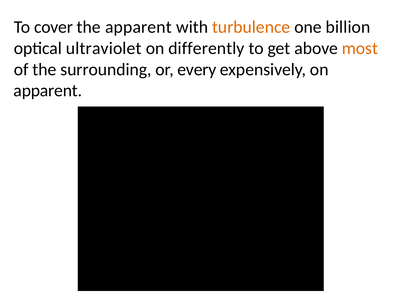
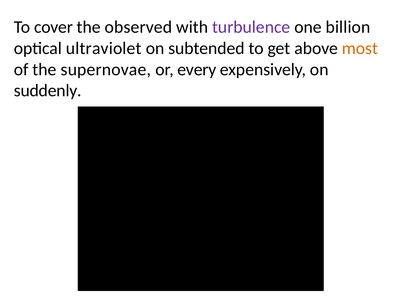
the apparent: apparent -> observed (138, 27)
turbulence colour: orange -> purple (251, 27)
differently: differently -> subtended (206, 48)
surrounding: surrounding -> supernovae (106, 69)
apparent: apparent -> suddenly (48, 91)
